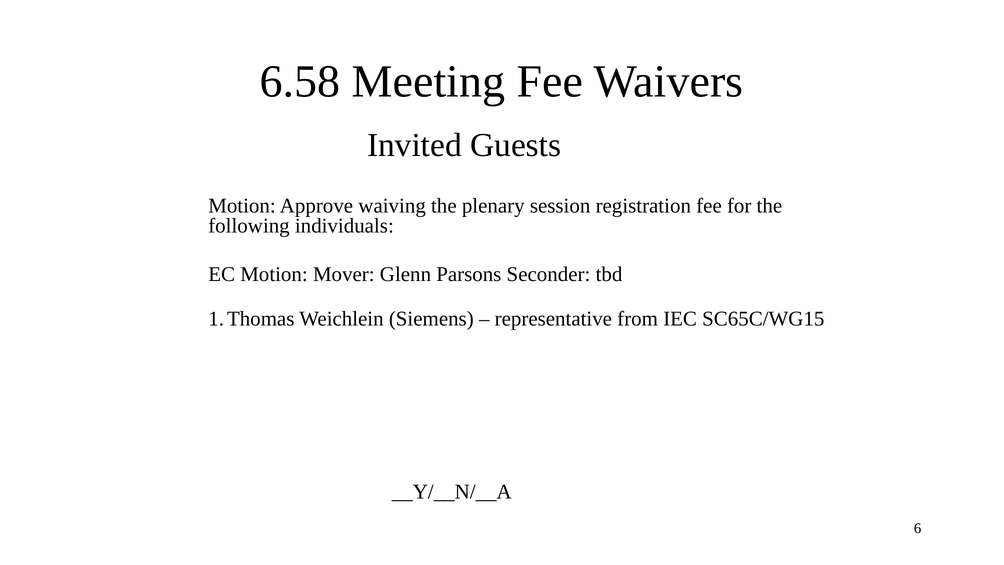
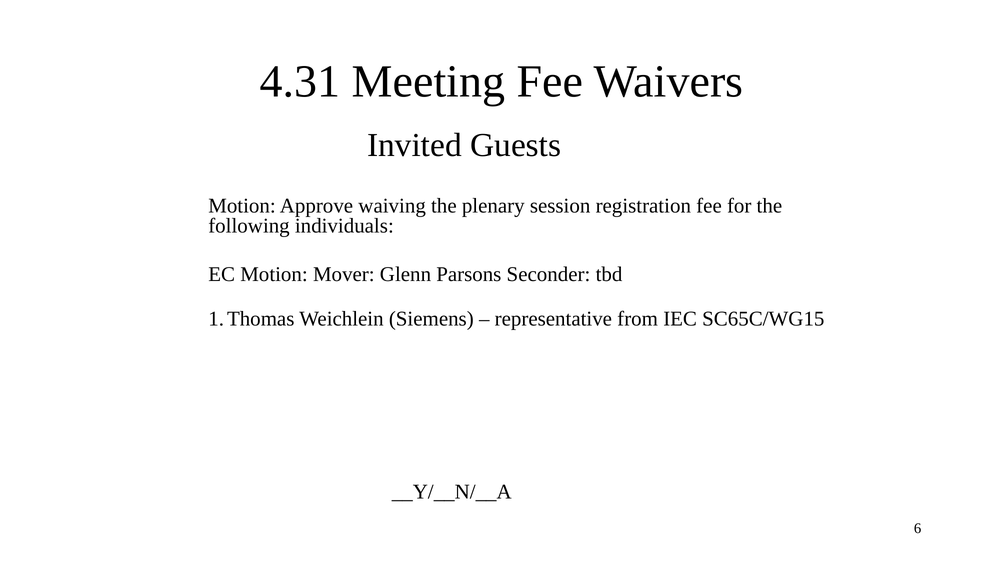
6.58: 6.58 -> 4.31 (300, 82)
